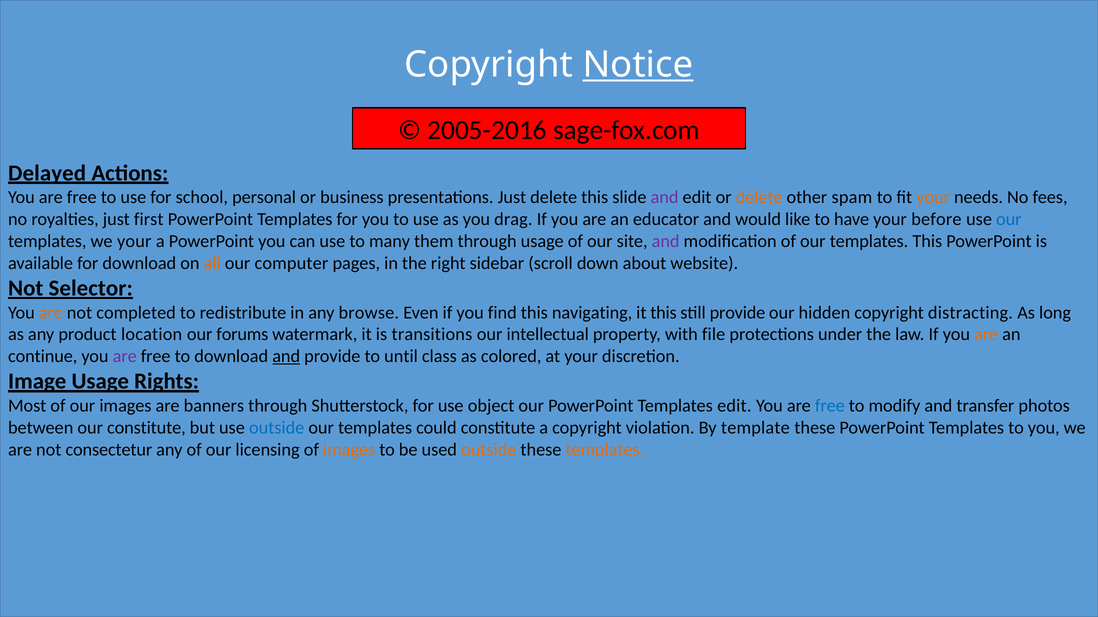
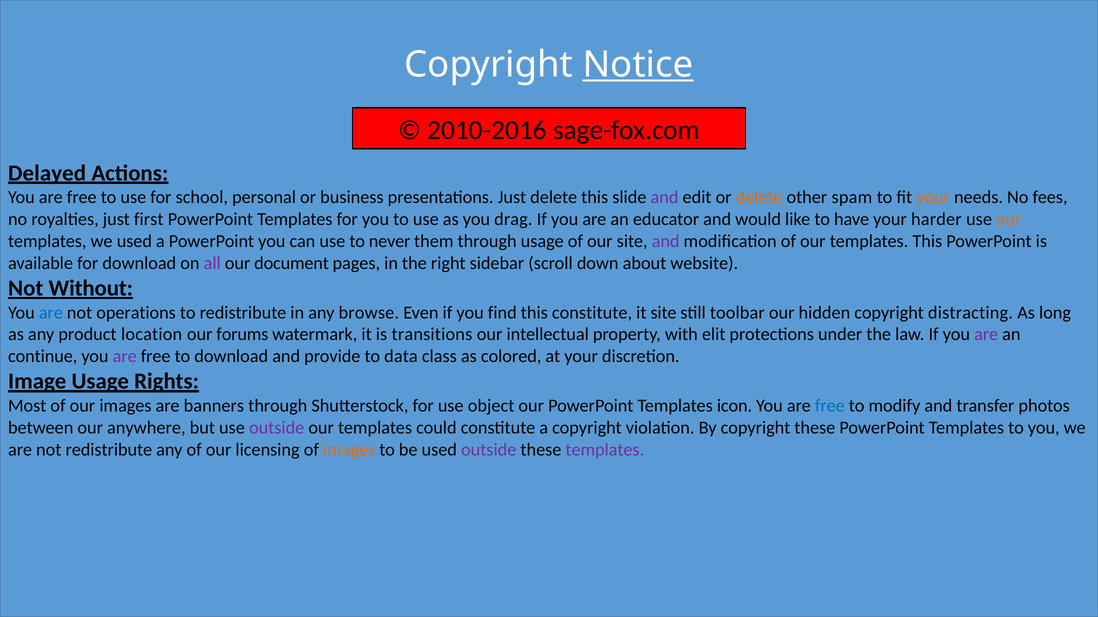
2005-2016: 2005-2016 -> 2010-2016 (487, 130)
before: before -> harder (936, 219)
our colour: blue -> orange (1009, 219)
we your: your -> used (134, 241)
many: many -> never (390, 241)
all colour: orange -> purple (212, 263)
computer: computer -> document (292, 263)
Selector: Selector -> Without (91, 288)
are colour: orange -> blue (51, 313)
completed: completed -> operations (136, 313)
this navigating: navigating -> constitute (592, 313)
it this: this -> site (664, 313)
still provide: provide -> toolbar (737, 313)
file: file -> elit (714, 335)
are colour: orange -> purple (986, 335)
and underline: present -> none (286, 357)
until: until -> data (401, 357)
Templates edit: edit -> icon (734, 406)
our constitute: constitute -> anywhere (146, 428)
outside colour: blue -> purple (277, 428)
By template: template -> copyright (756, 428)
not consectetur: consectetur -> redistribute (109, 450)
outside colour: orange -> purple (489, 450)
templates colour: orange -> purple (605, 450)
